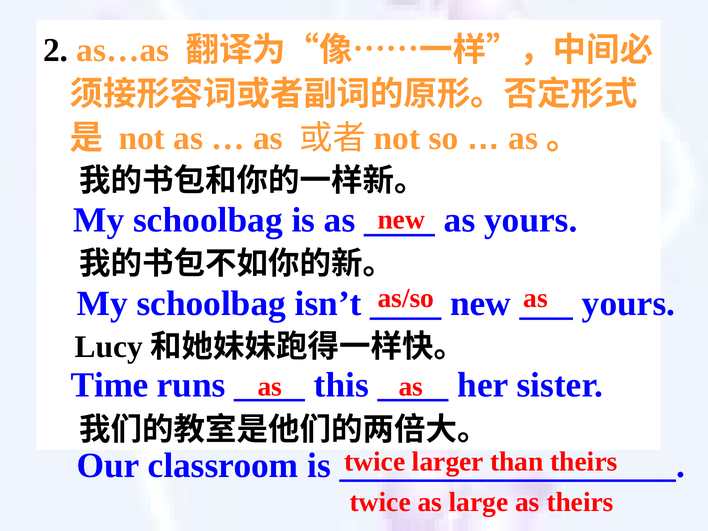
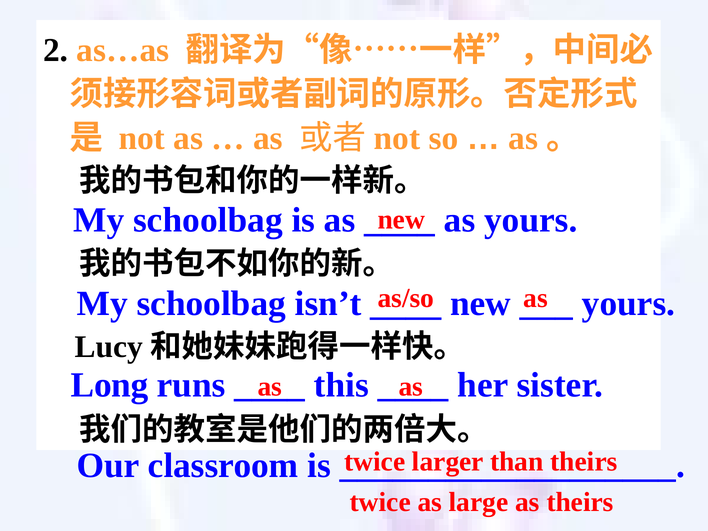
Time: Time -> Long (110, 385)
